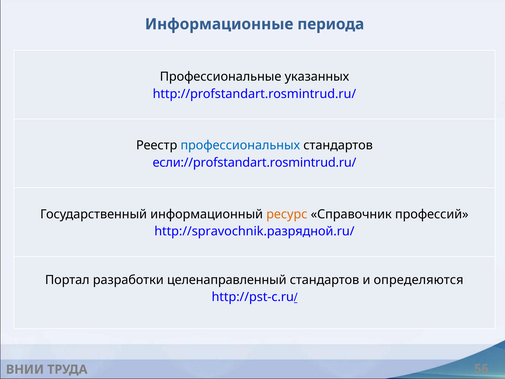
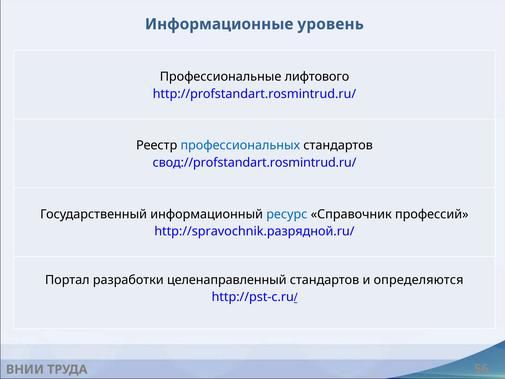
периода: периода -> уровень (331, 24)
указанных: указанных -> лифтового (317, 77)
если://profstandart.rosmintrud.ru/: если://profstandart.rosmintrud.ru/ -> свод://profstandart.rosmintrud.ru/ (254, 163)
ресурс colour: orange -> blue (287, 214)
